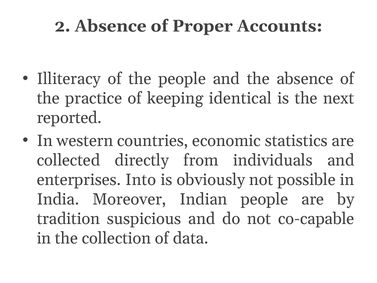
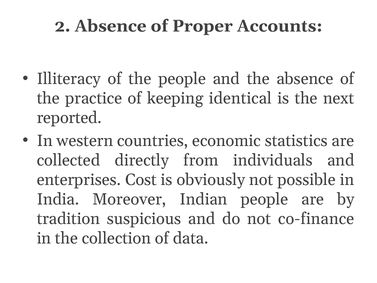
Into: Into -> Cost (141, 180)
co-capable: co-capable -> co-finance (316, 219)
